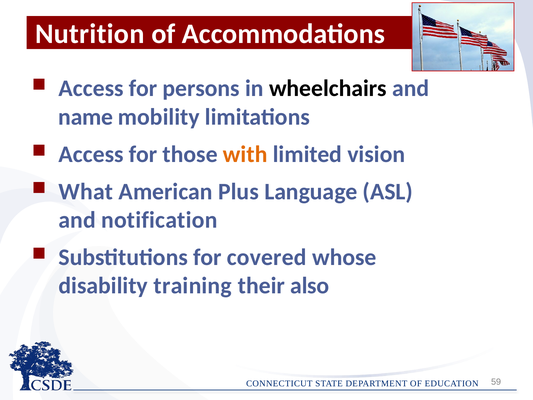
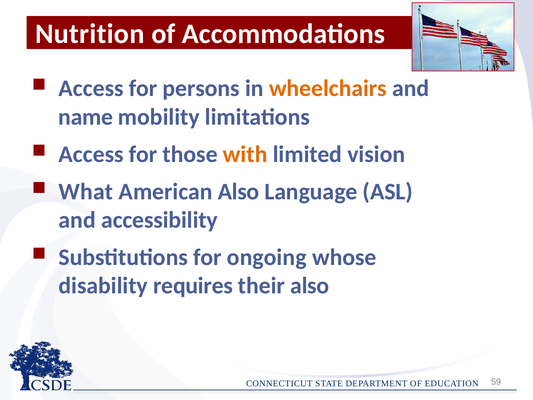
wheelchairs colour: black -> orange (328, 88)
American Plus: Plus -> Also (239, 191)
notification: notification -> accessibility (159, 220)
covered: covered -> ongoing (267, 257)
training: training -> requires (193, 286)
